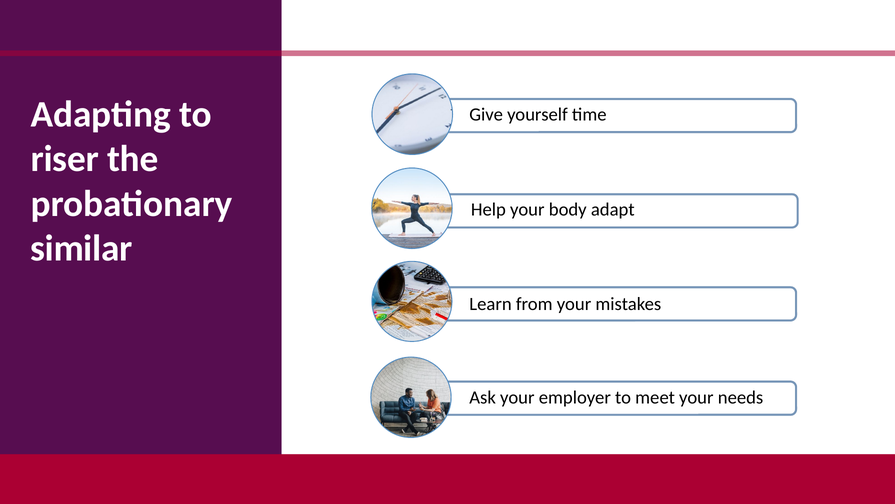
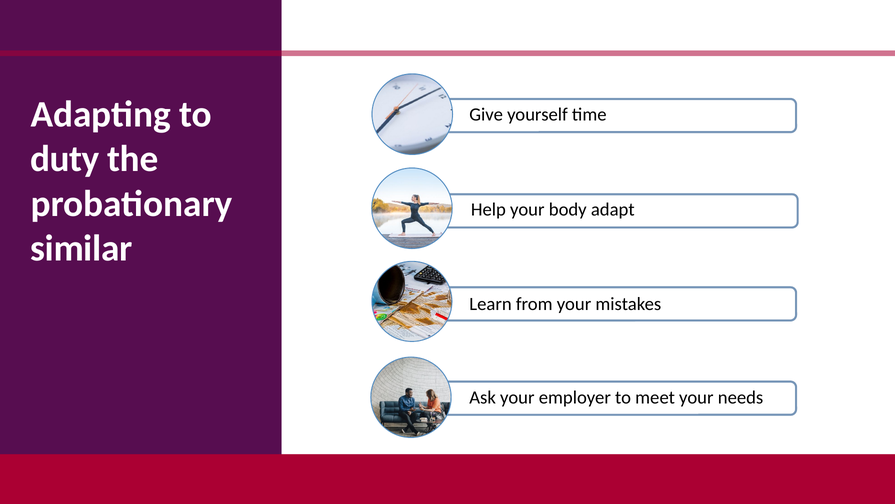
riser: riser -> duty (65, 159)
